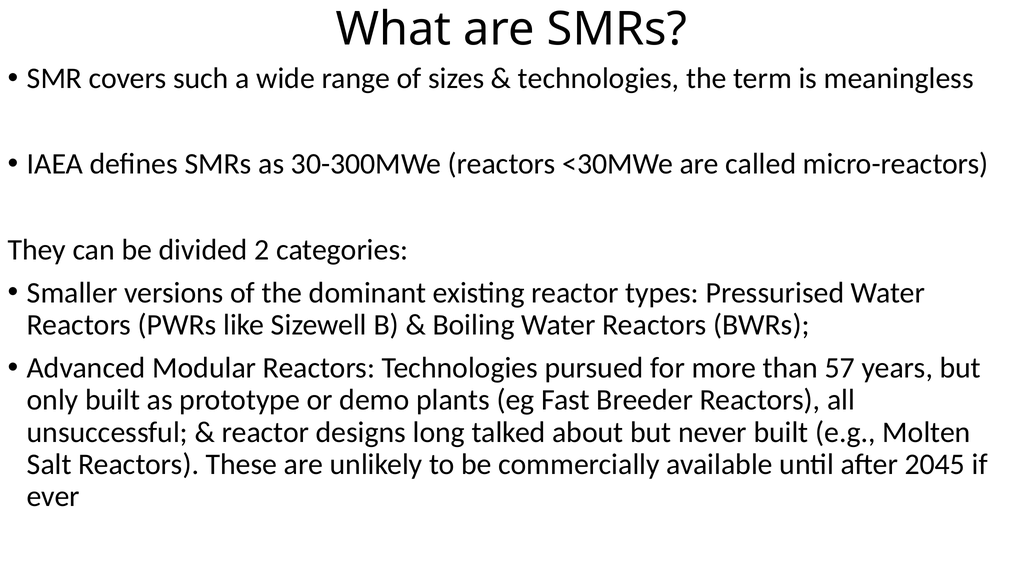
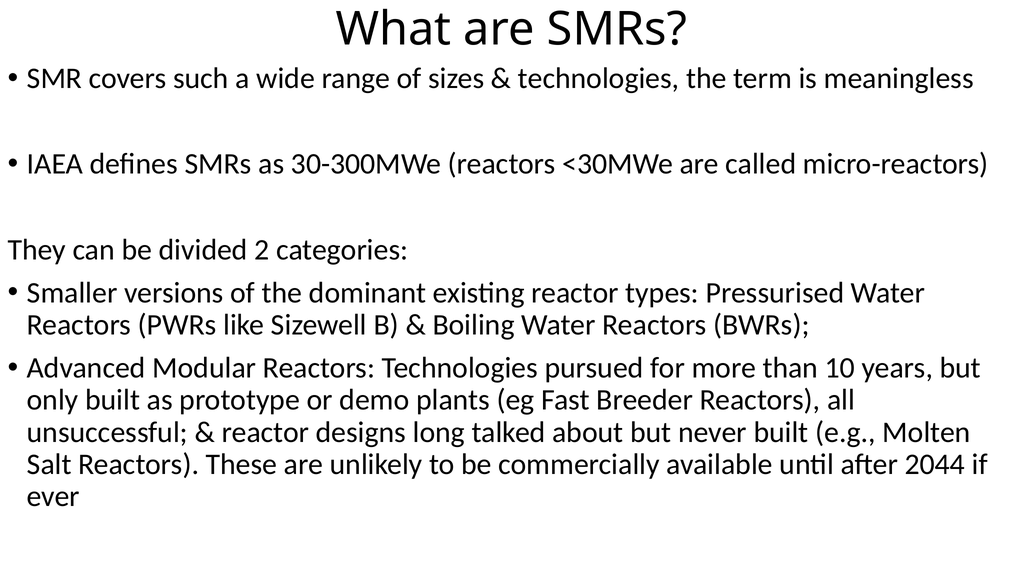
57: 57 -> 10 (840, 367)
2045: 2045 -> 2044 (935, 464)
